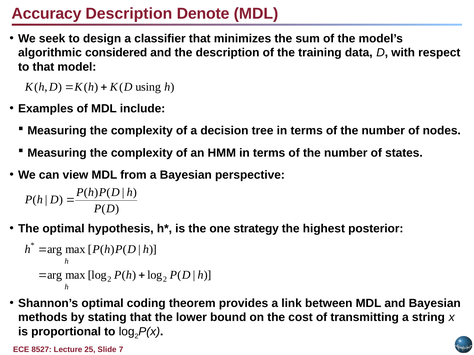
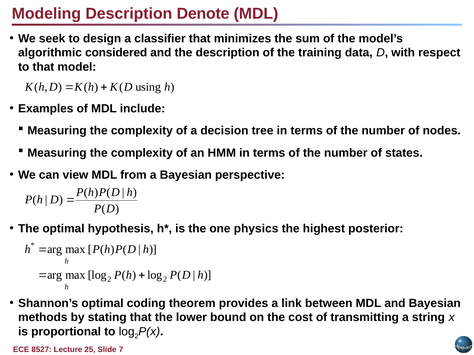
Accuracy: Accuracy -> Modeling (46, 14)
strategy: strategy -> physics (256, 229)
